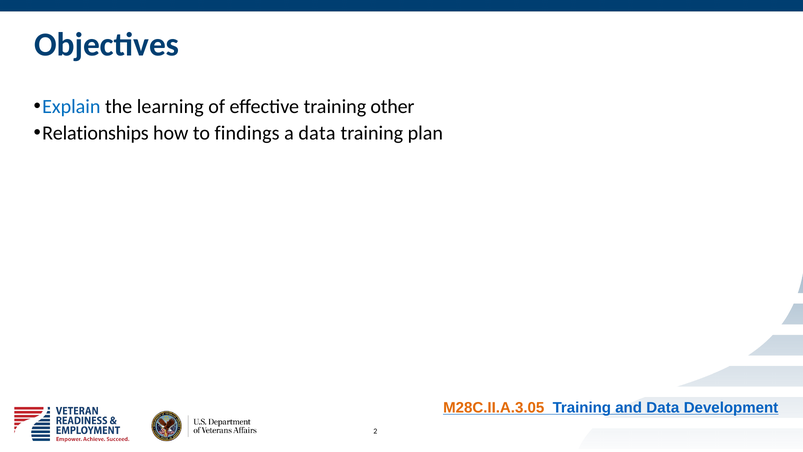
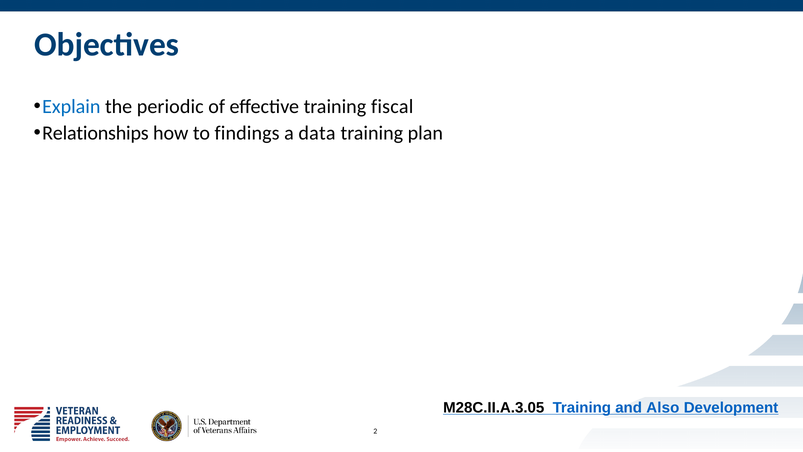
learning: learning -> periodic (170, 107)
other: other -> fiscal (392, 107)
M28C.II.A.3.05 colour: orange -> black (494, 407)
and Data: Data -> Also (663, 407)
